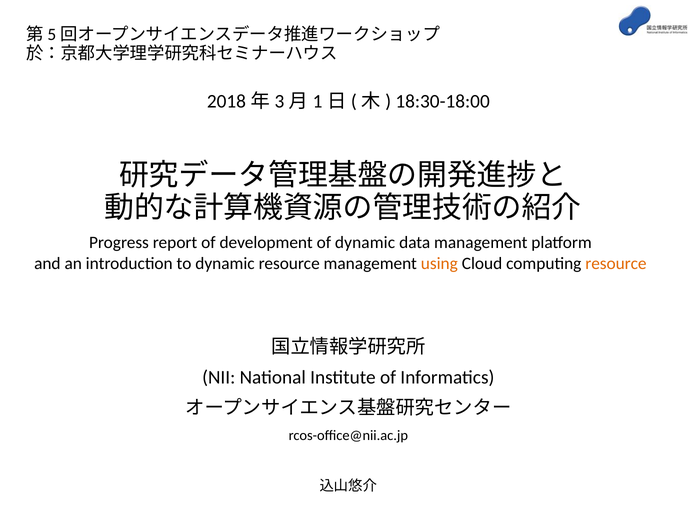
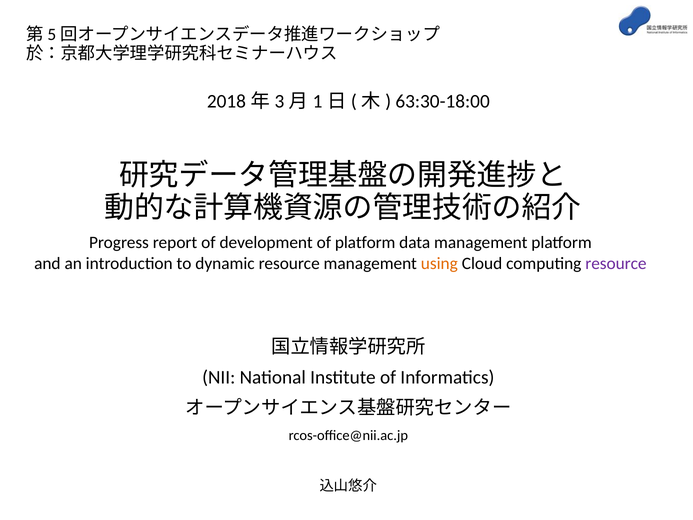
18:30-18:00: 18:30-18:00 -> 63:30-18:00 (443, 101)
of dynamic: dynamic -> platform (365, 242)
resource colour: orange -> purple (616, 263)
